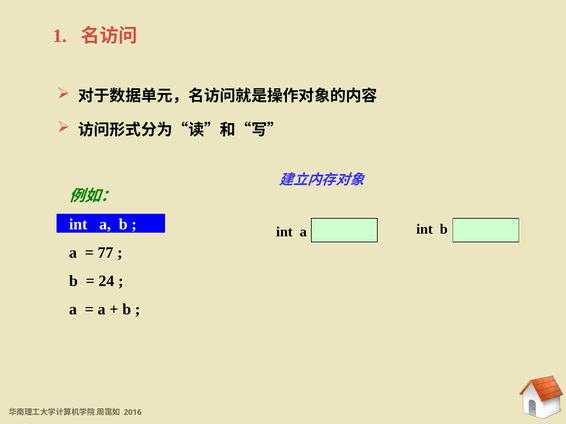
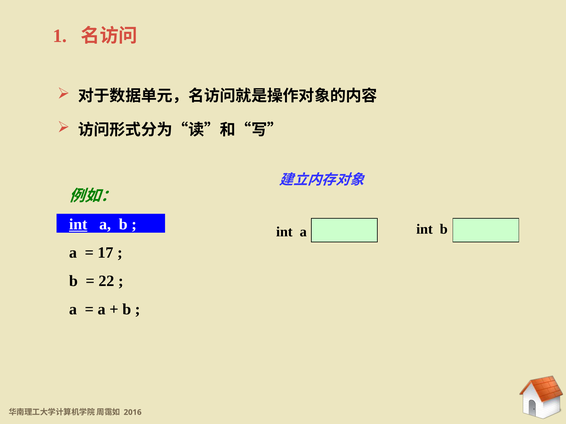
int underline: none -> present (78, 225)
77: 77 -> 17 (105, 253)
24: 24 -> 22 (106, 281)
